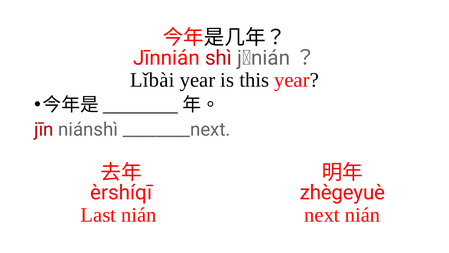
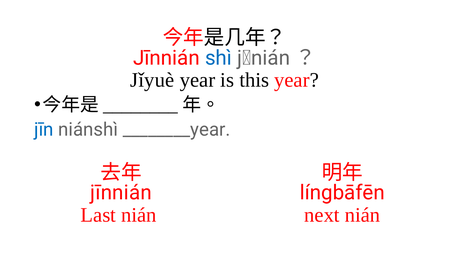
shì colour: red -> blue (219, 58)
Lǐbài: Lǐbài -> Jǐyuè (152, 80)
jīn colour: red -> blue (44, 130)
________next: ________next -> ________year (177, 130)
èrshíqī: èrshíqī -> jīnnián (121, 192)
zhègeyuè: zhègeyuè -> língbāfēn (342, 192)
